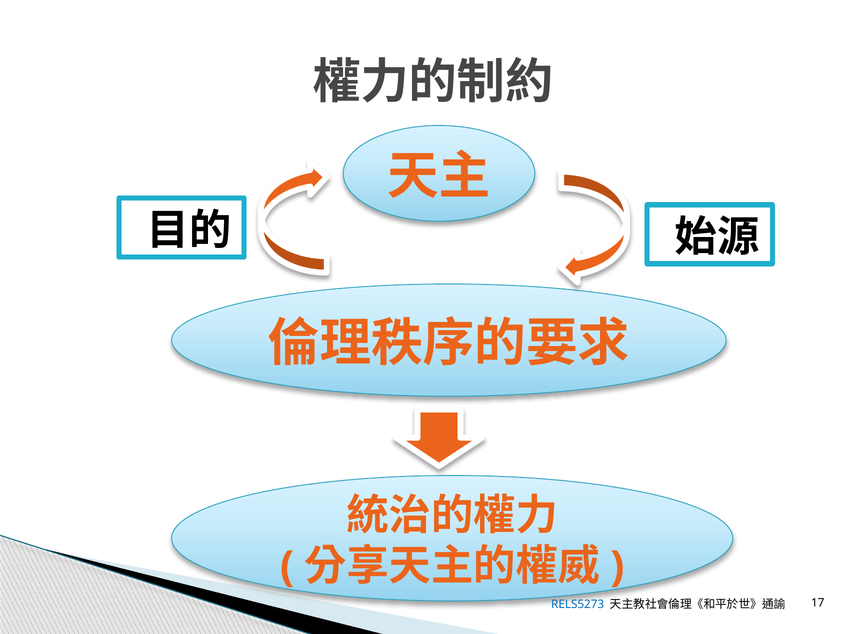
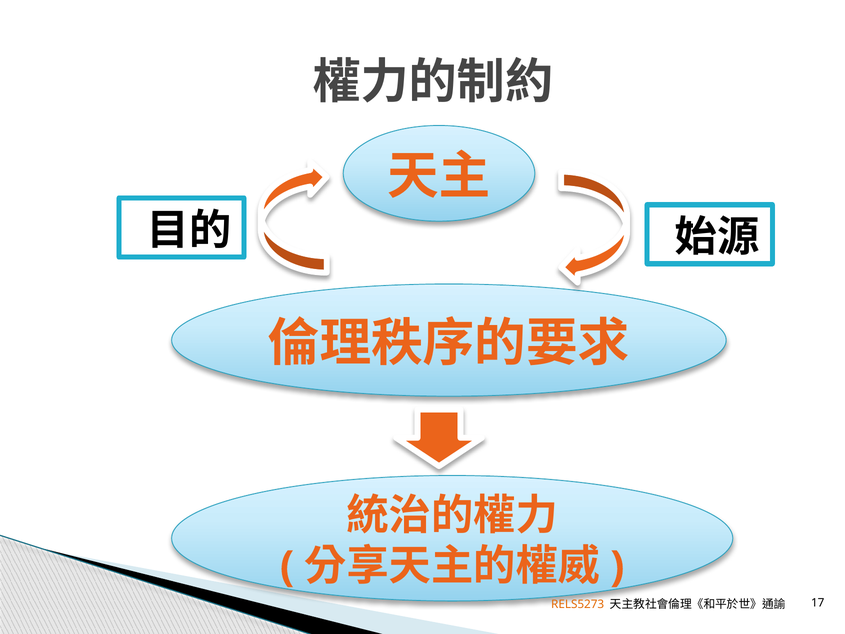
RELS5273 colour: blue -> orange (578, 604)
